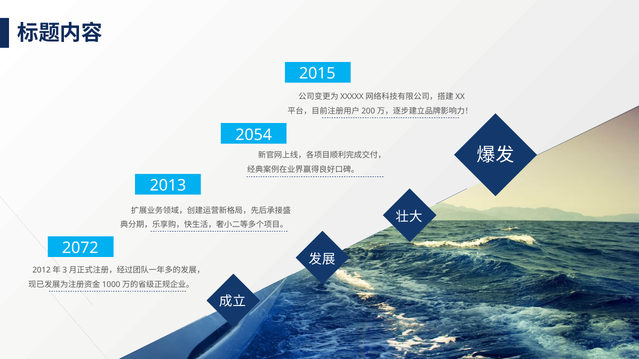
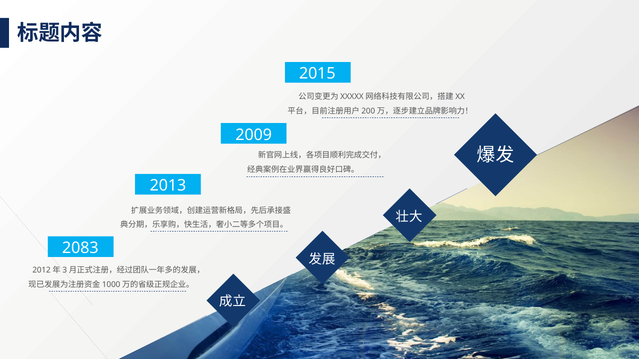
2054: 2054 -> 2009 (254, 135)
2072: 2072 -> 2083 (80, 248)
